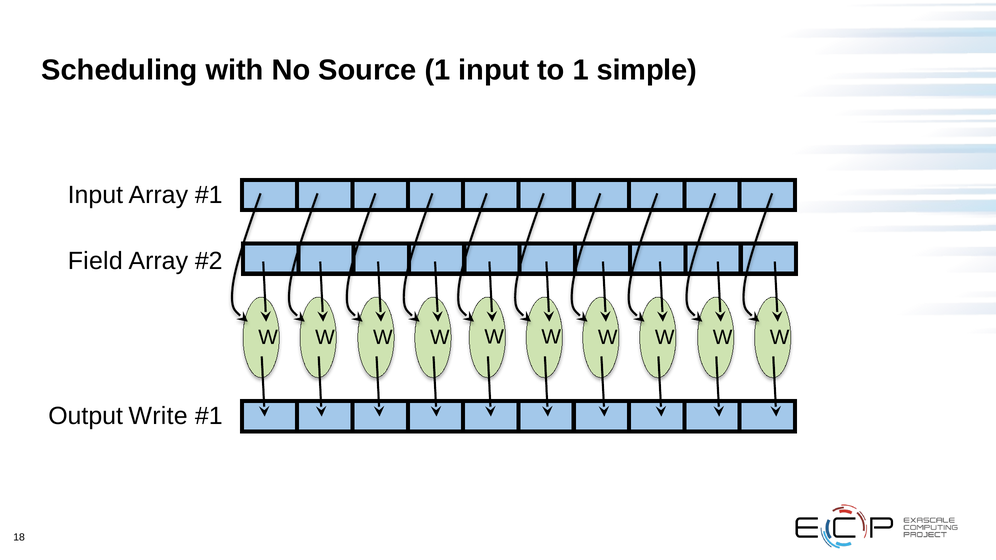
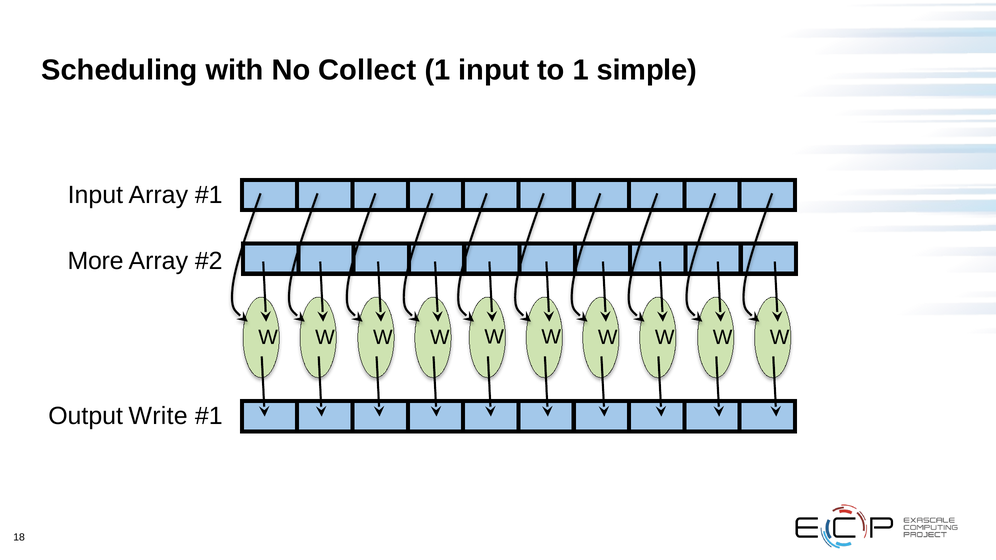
Source: Source -> Collect (367, 70)
Field: Field -> More (96, 261)
